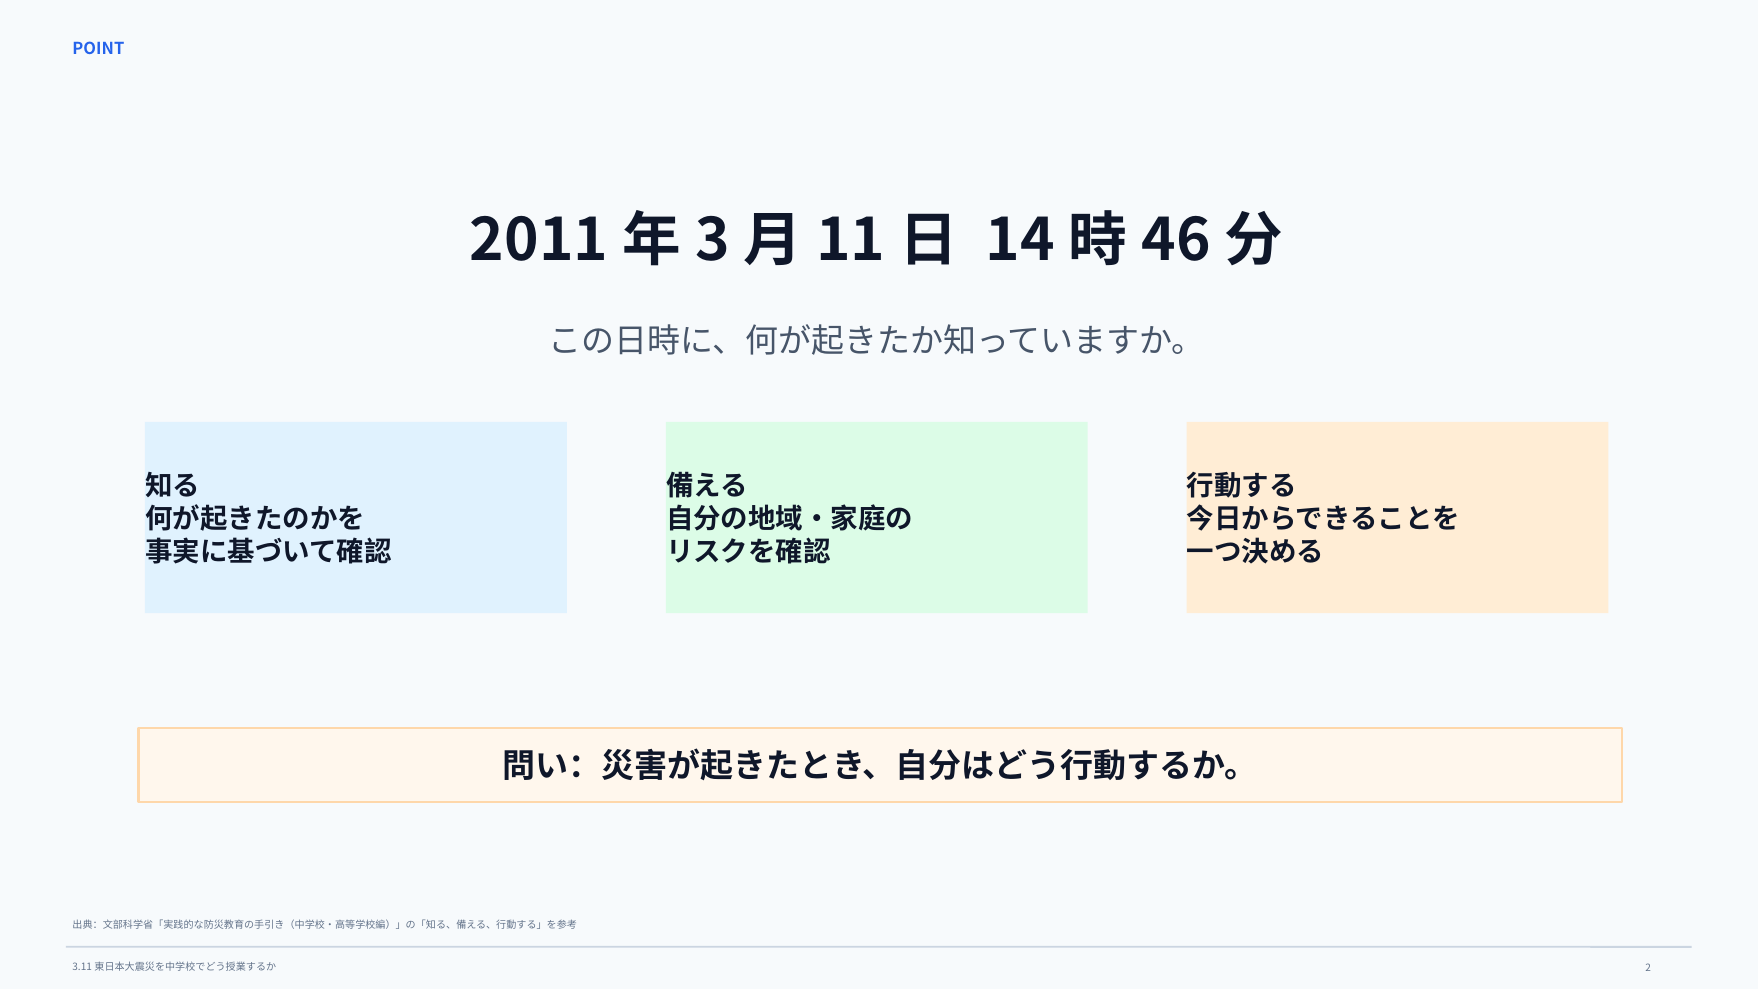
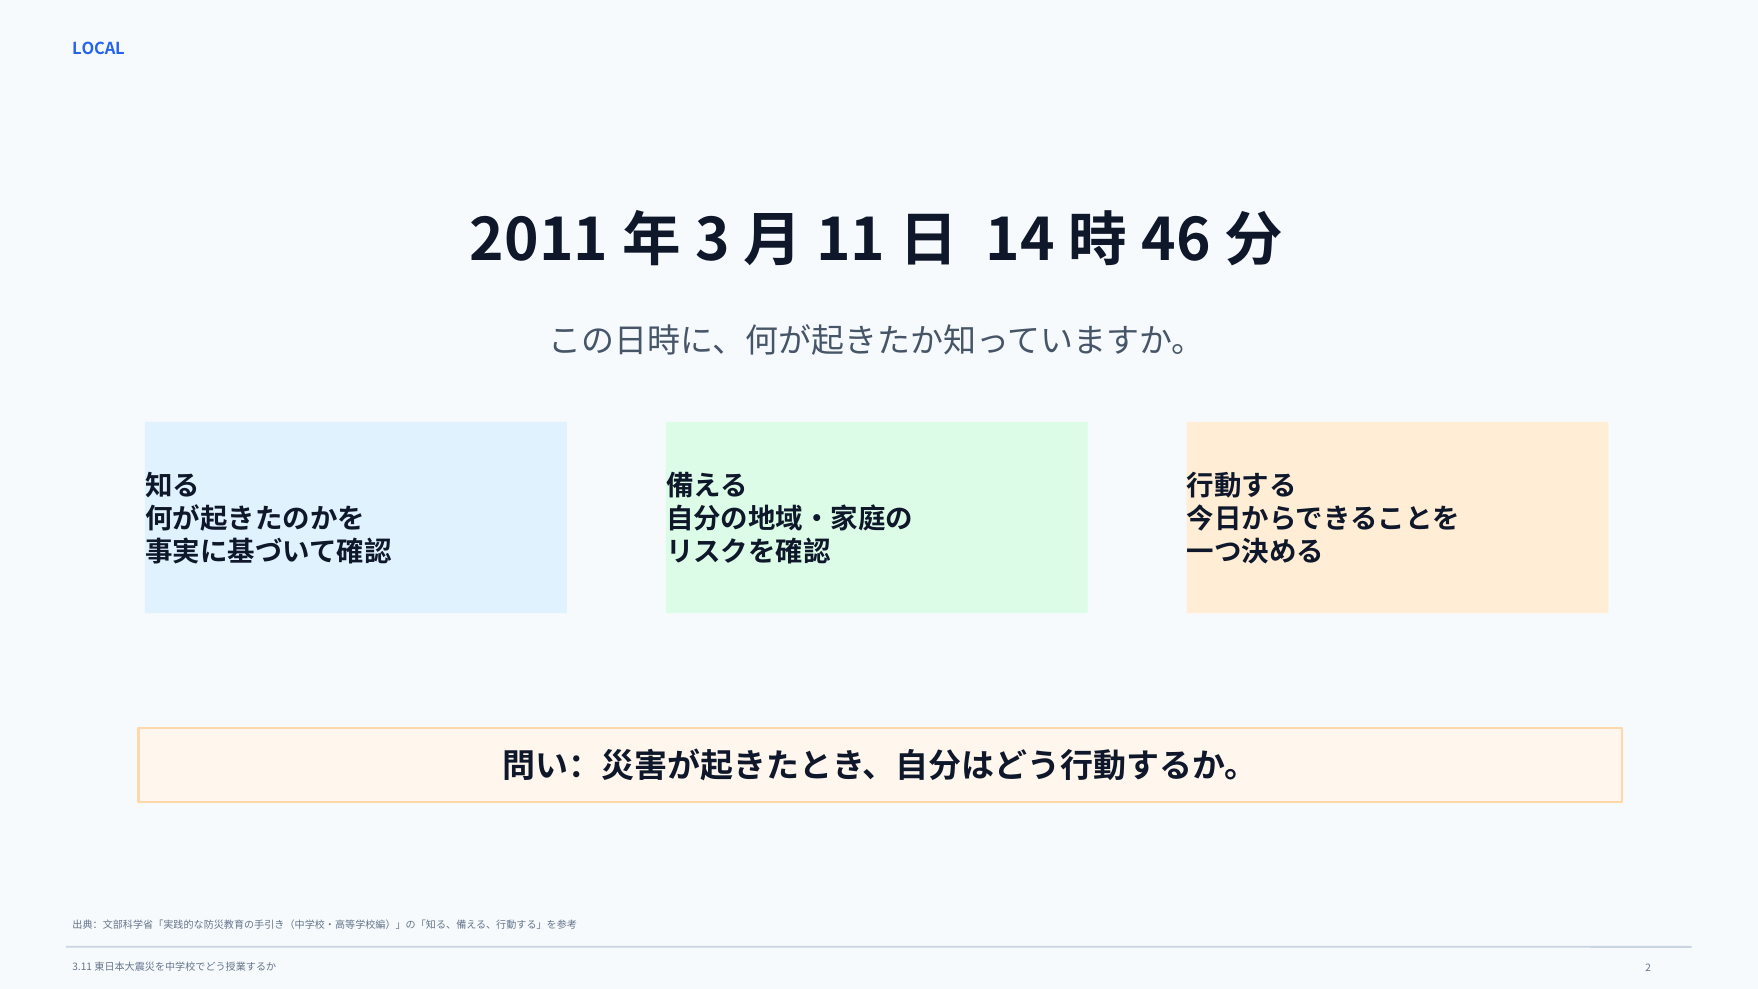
POINT: POINT -> LOCAL (98, 49)
